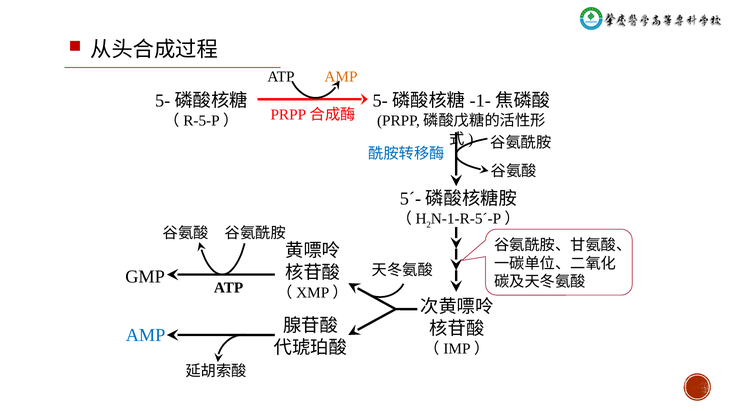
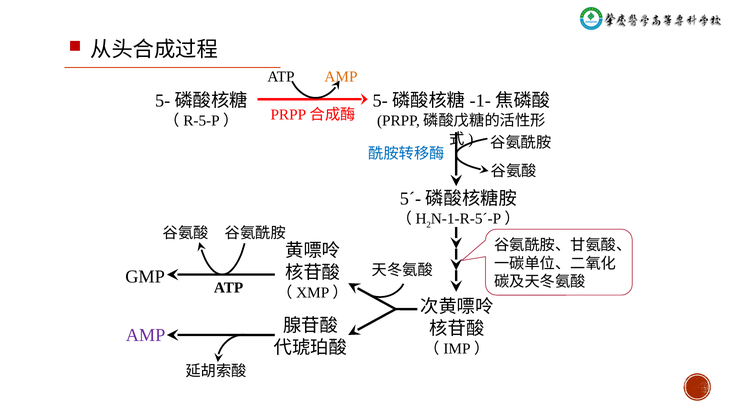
AMP colour: blue -> purple (146, 335)
